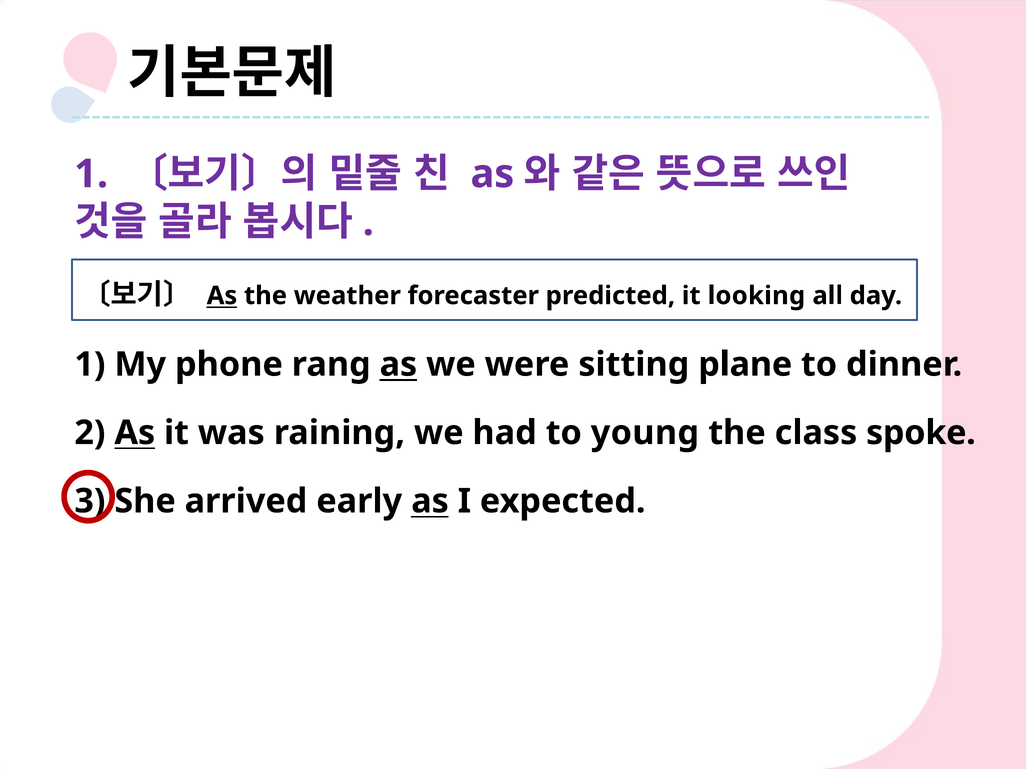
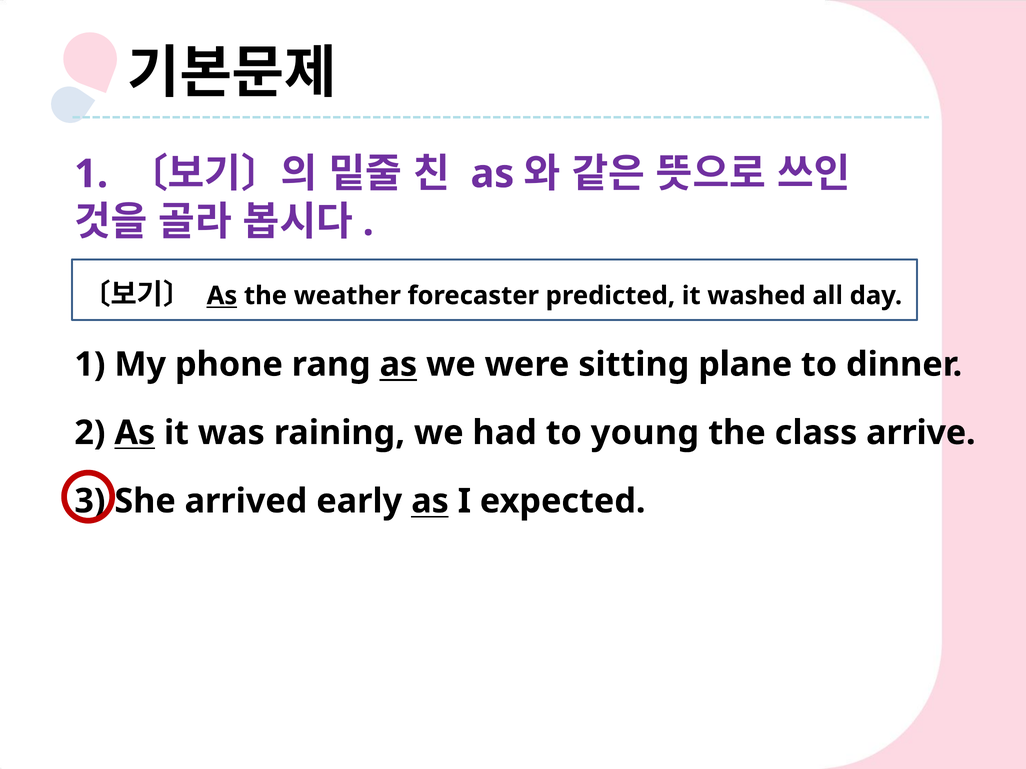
looking: looking -> washed (757, 296)
spoke: spoke -> arrive (921, 433)
